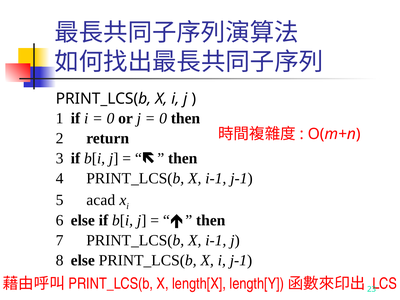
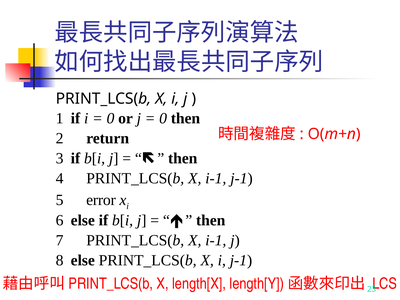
acad: acad -> error (101, 200)
